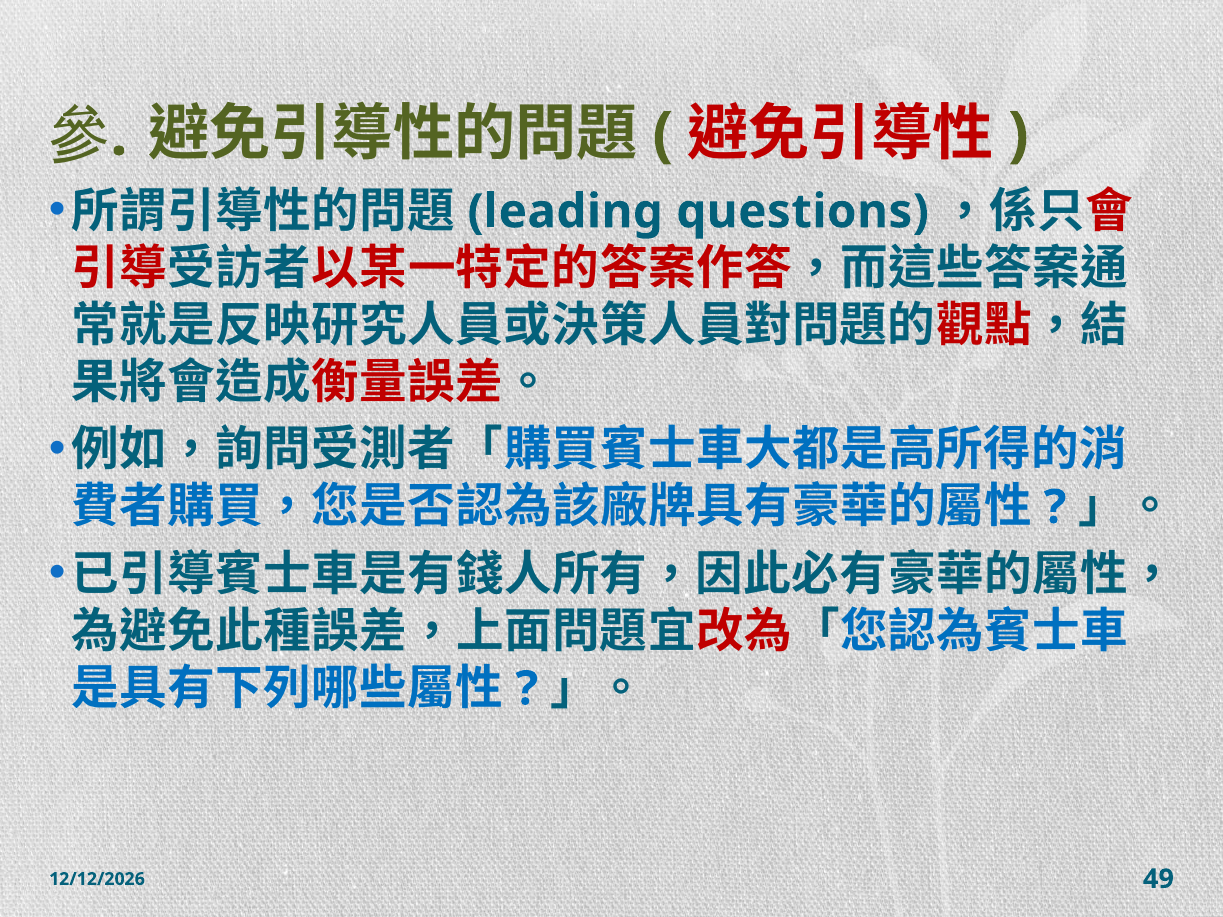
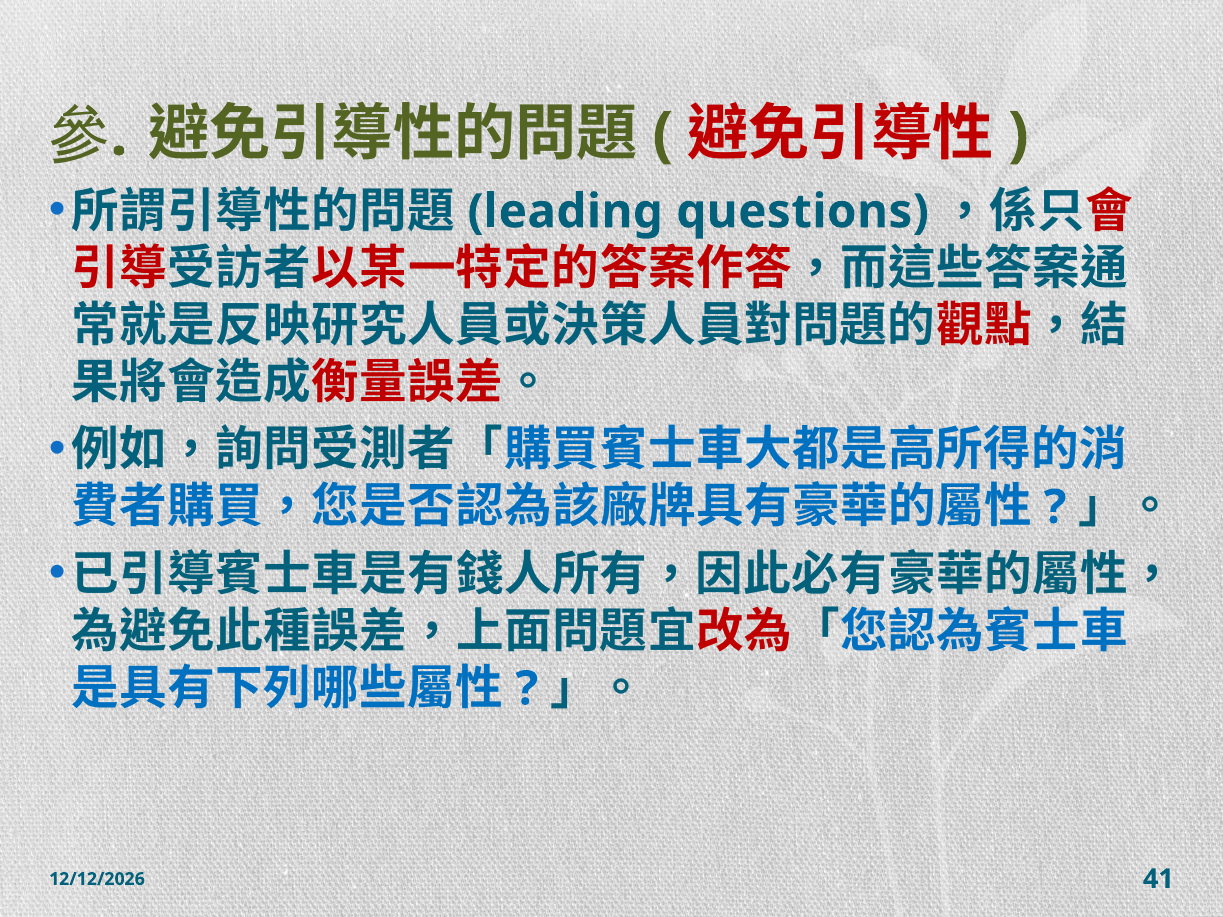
49: 49 -> 41 (1158, 879)
